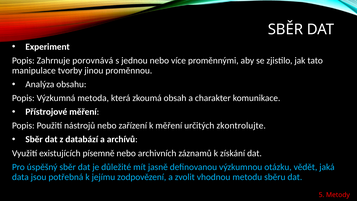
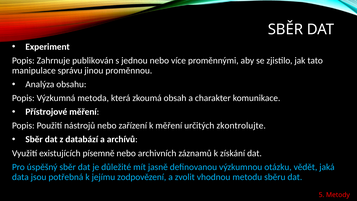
porovnává: porovnává -> publikován (93, 60)
tvorby: tvorby -> správu (70, 71)
